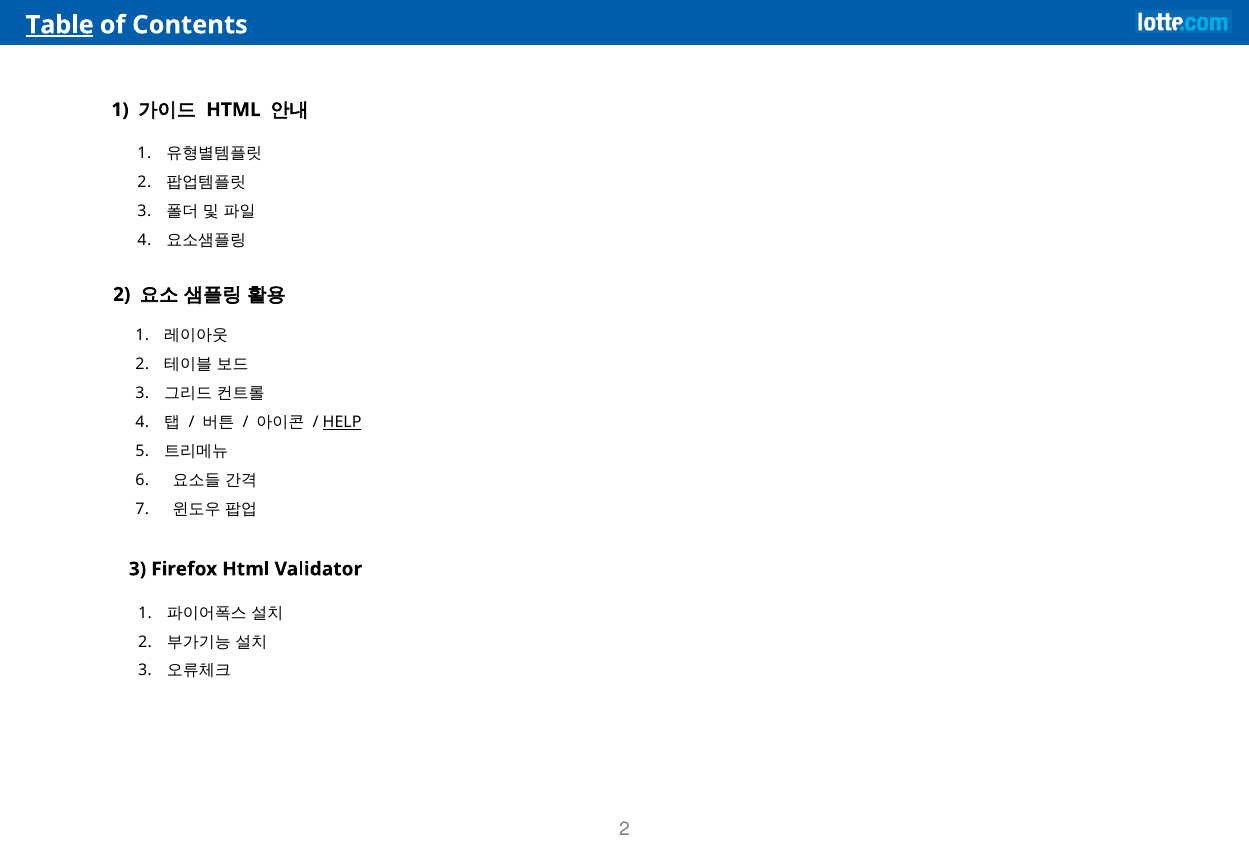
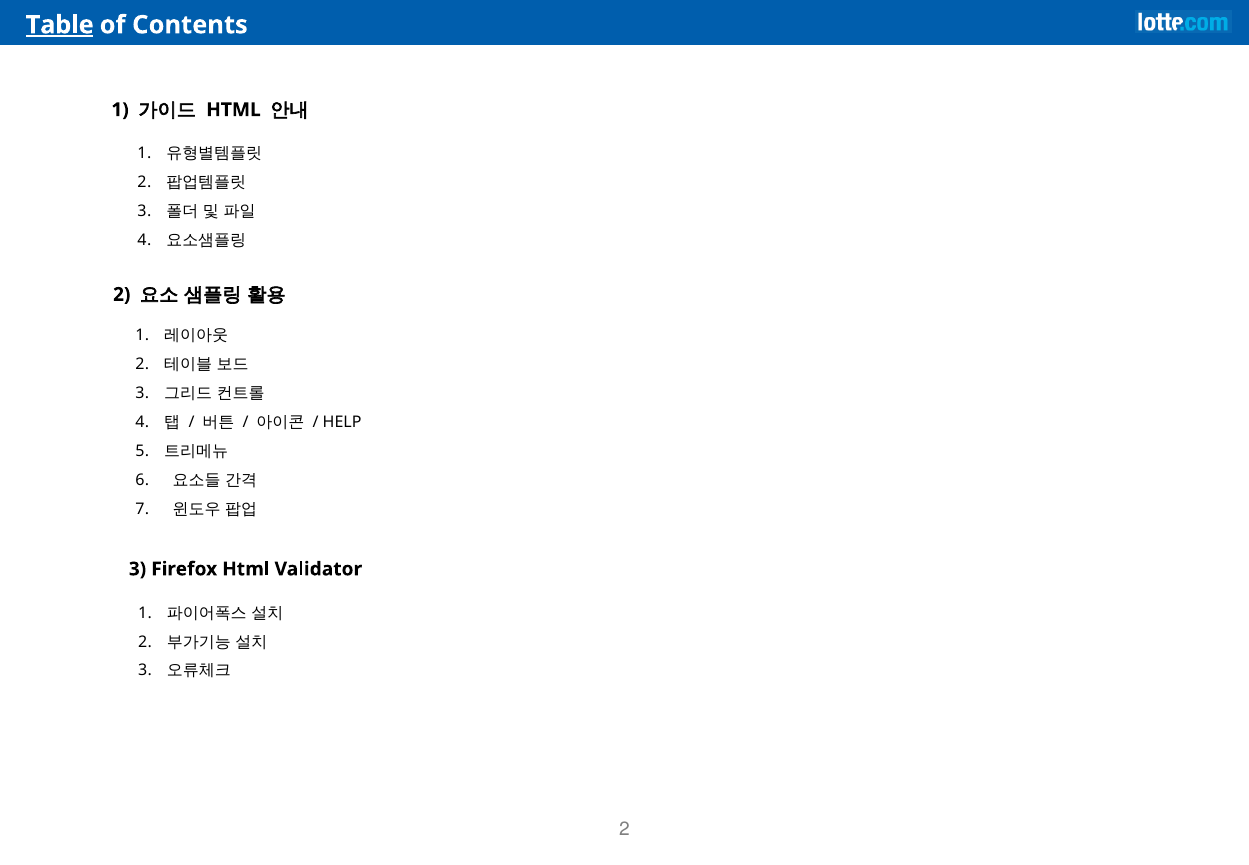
HELP underline: present -> none (342, 422)
